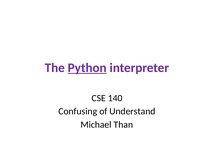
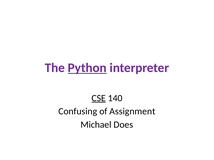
CSE underline: none -> present (99, 98)
Understand: Understand -> Assignment (132, 112)
Than: Than -> Does (123, 125)
